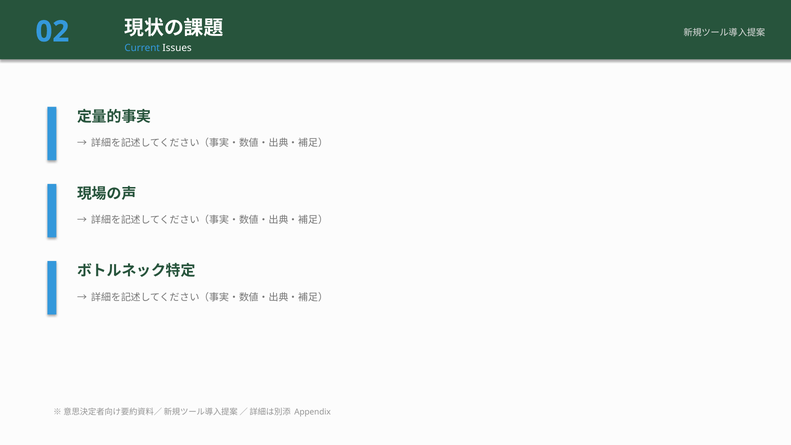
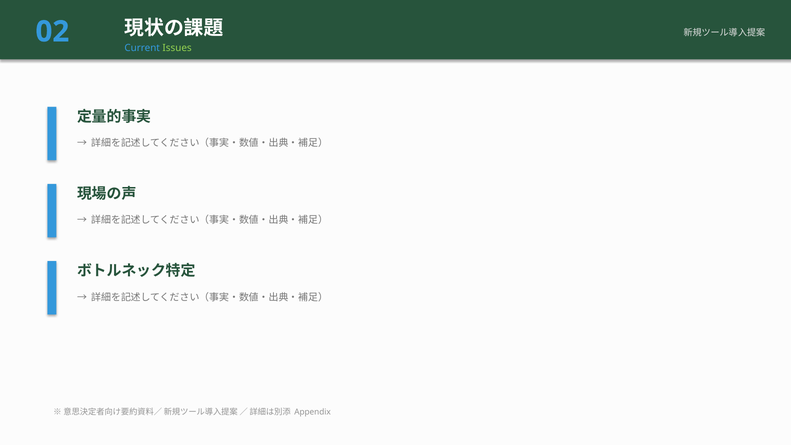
Issues colour: white -> light green (177, 48)
